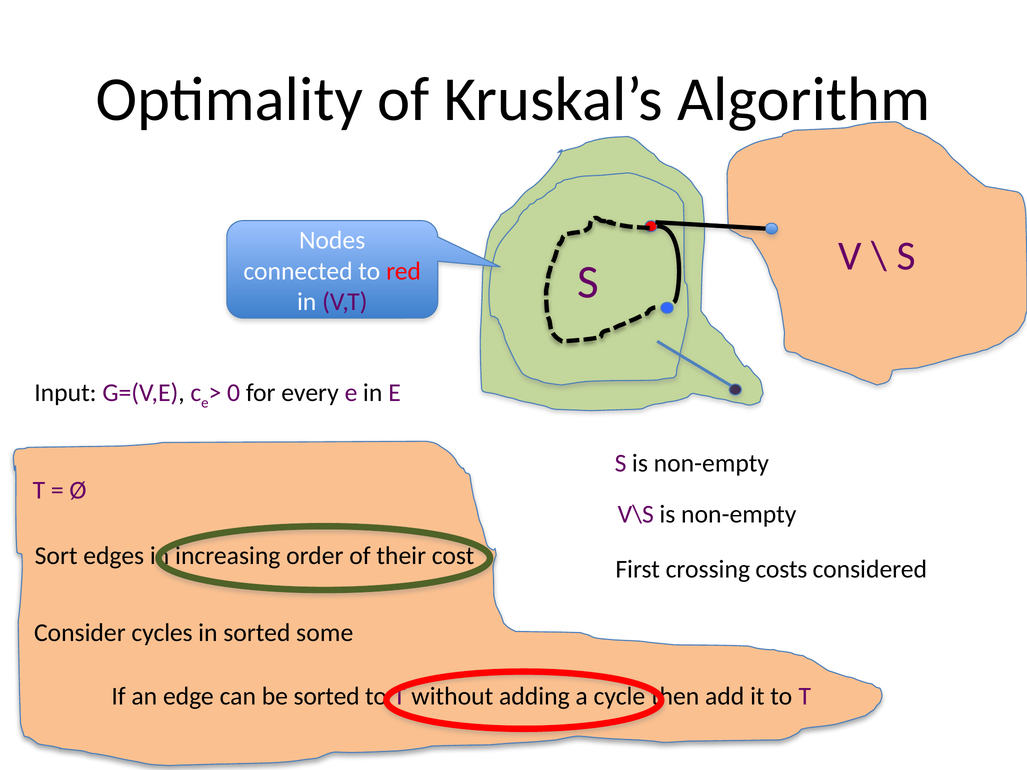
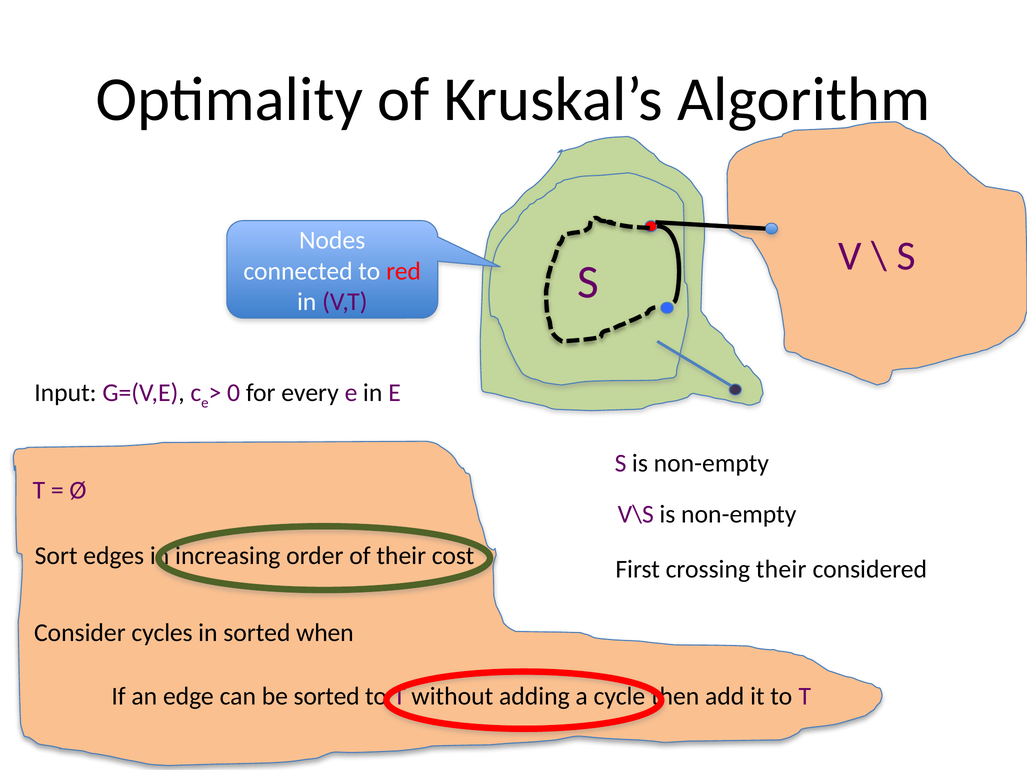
crossing costs: costs -> their (781, 569)
some: some -> when (325, 633)
